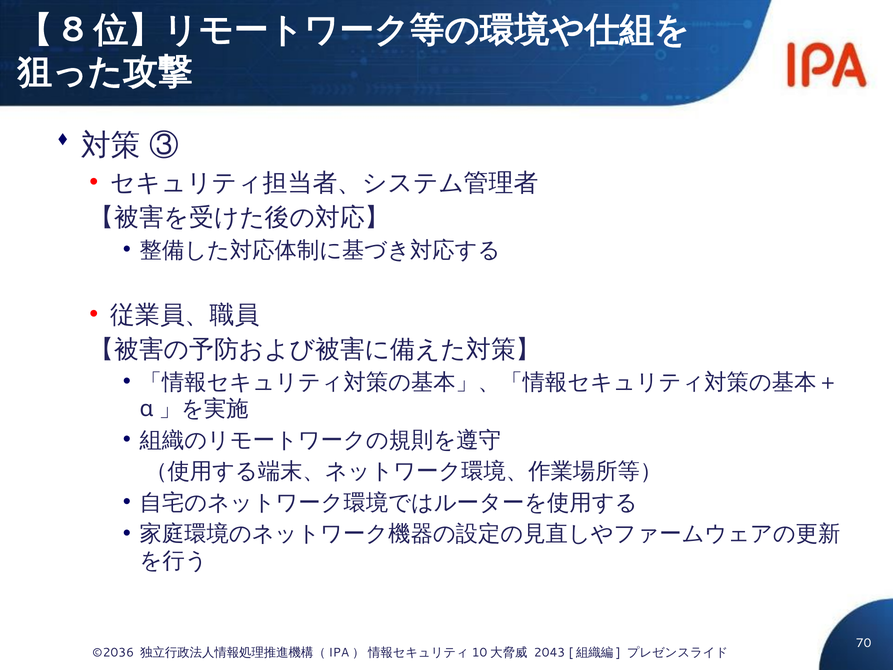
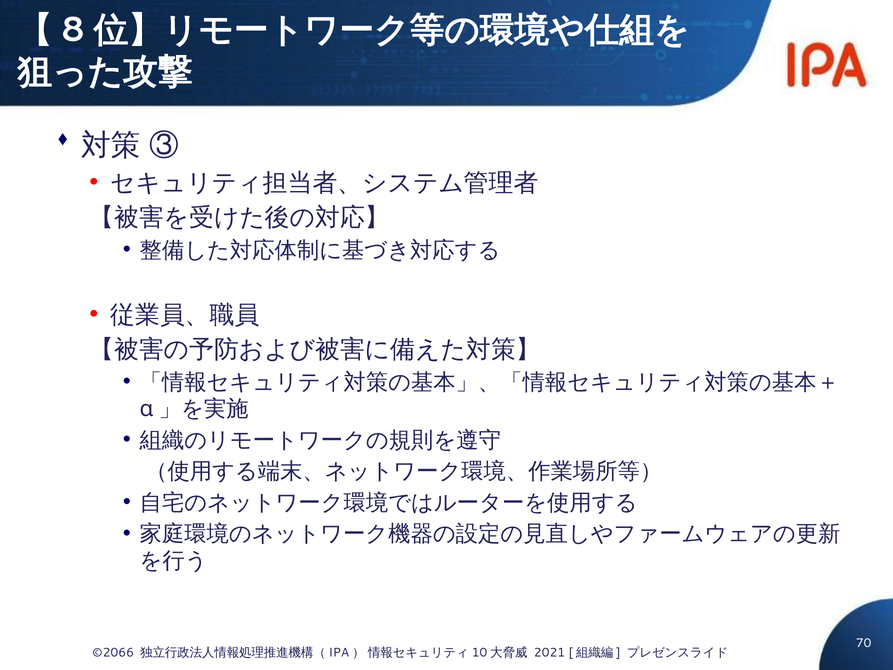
©2036: ©2036 -> ©2066 (113, 652)
2043: 2043 -> 2021 (550, 652)
